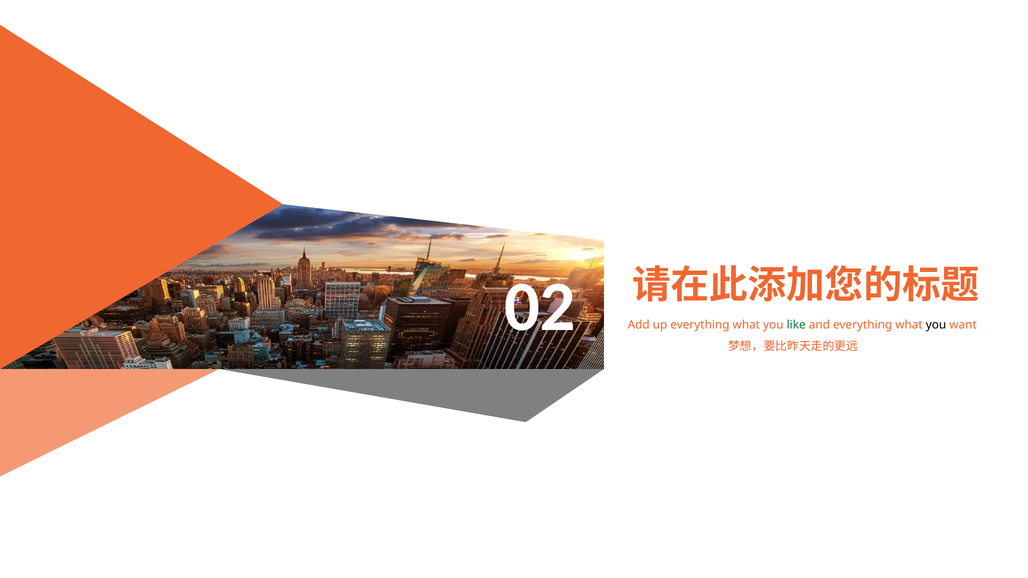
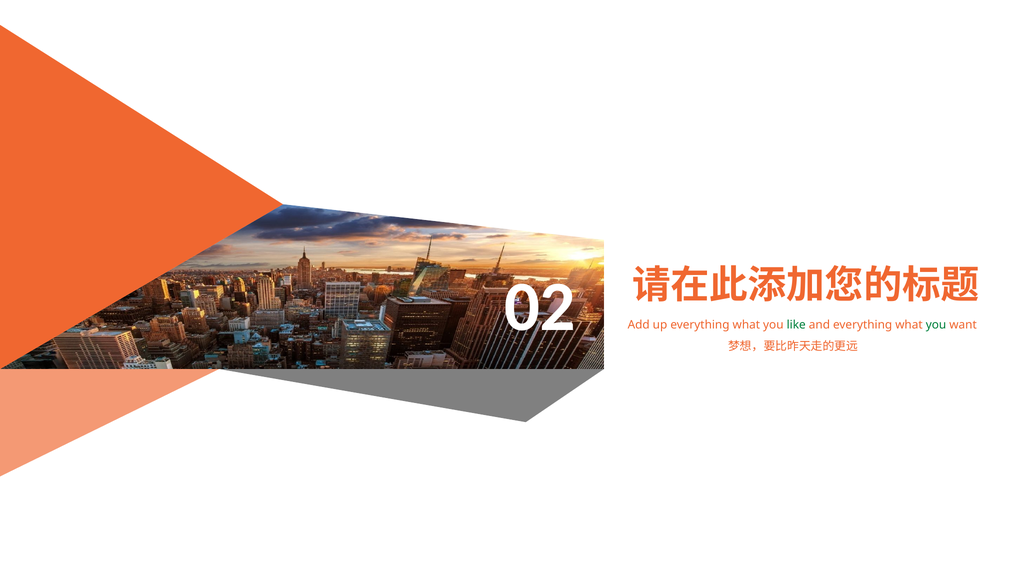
you colour: black -> green (936, 325)
